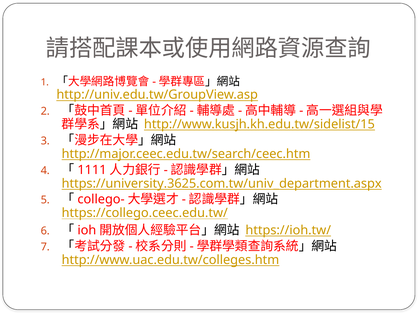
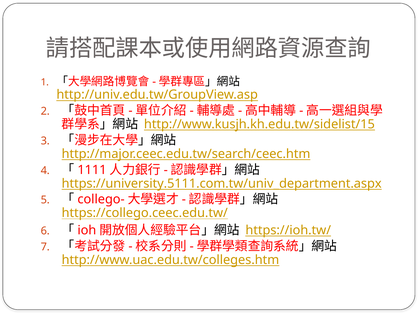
https://university.3625.com.tw/univ_department.aspx: https://university.3625.com.tw/univ_department.aspx -> https://university.5111.com.tw/univ_department.aspx (222, 183)
